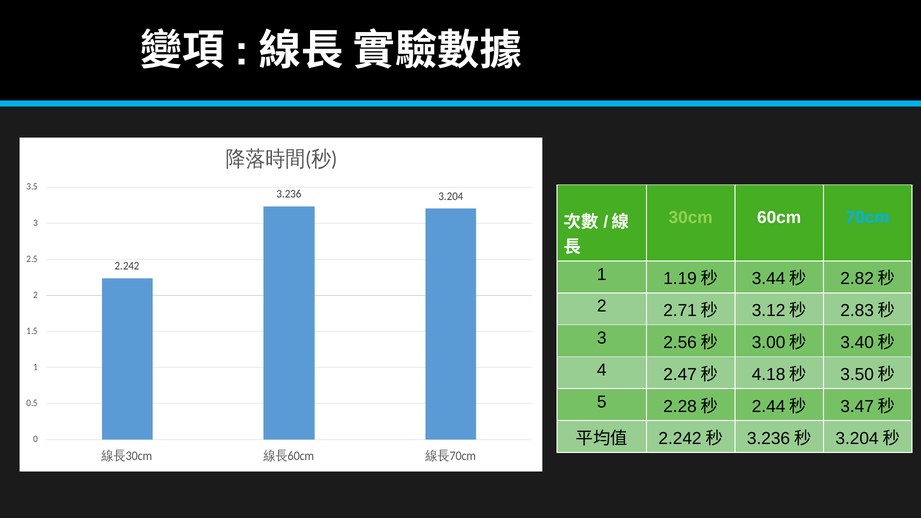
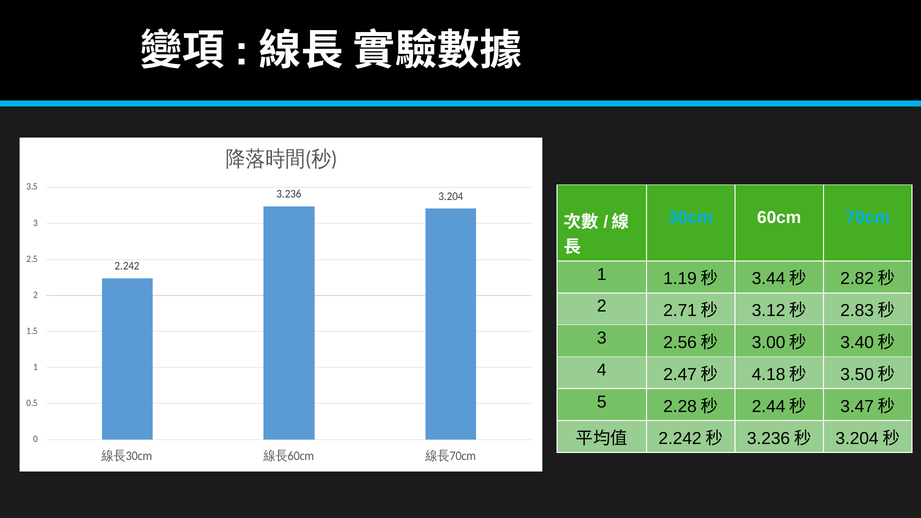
30cm colour: light green -> light blue (691, 217)
